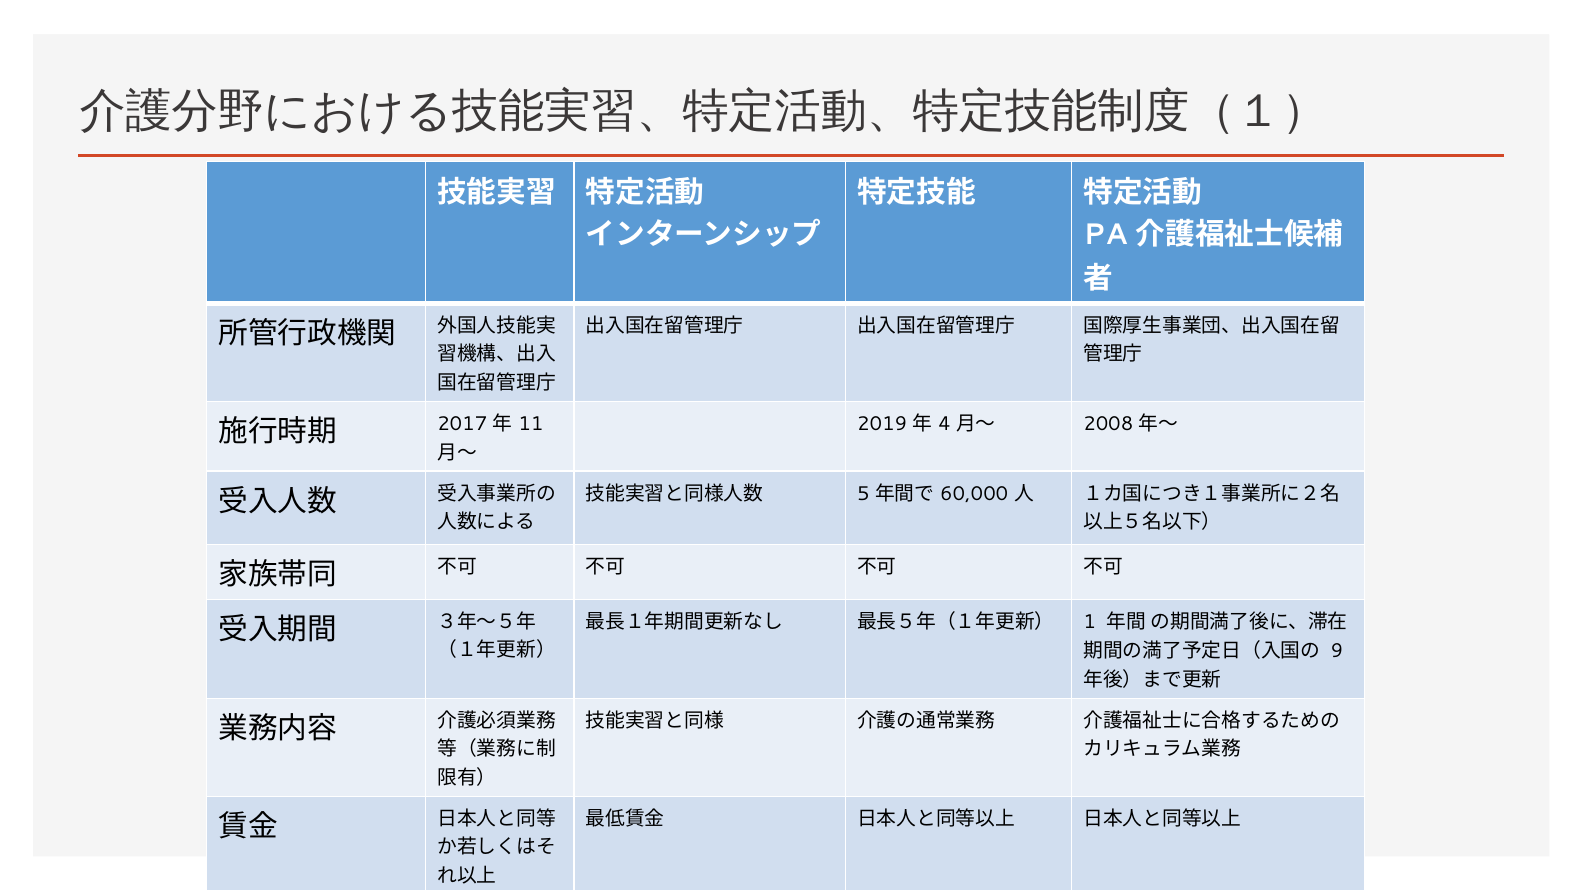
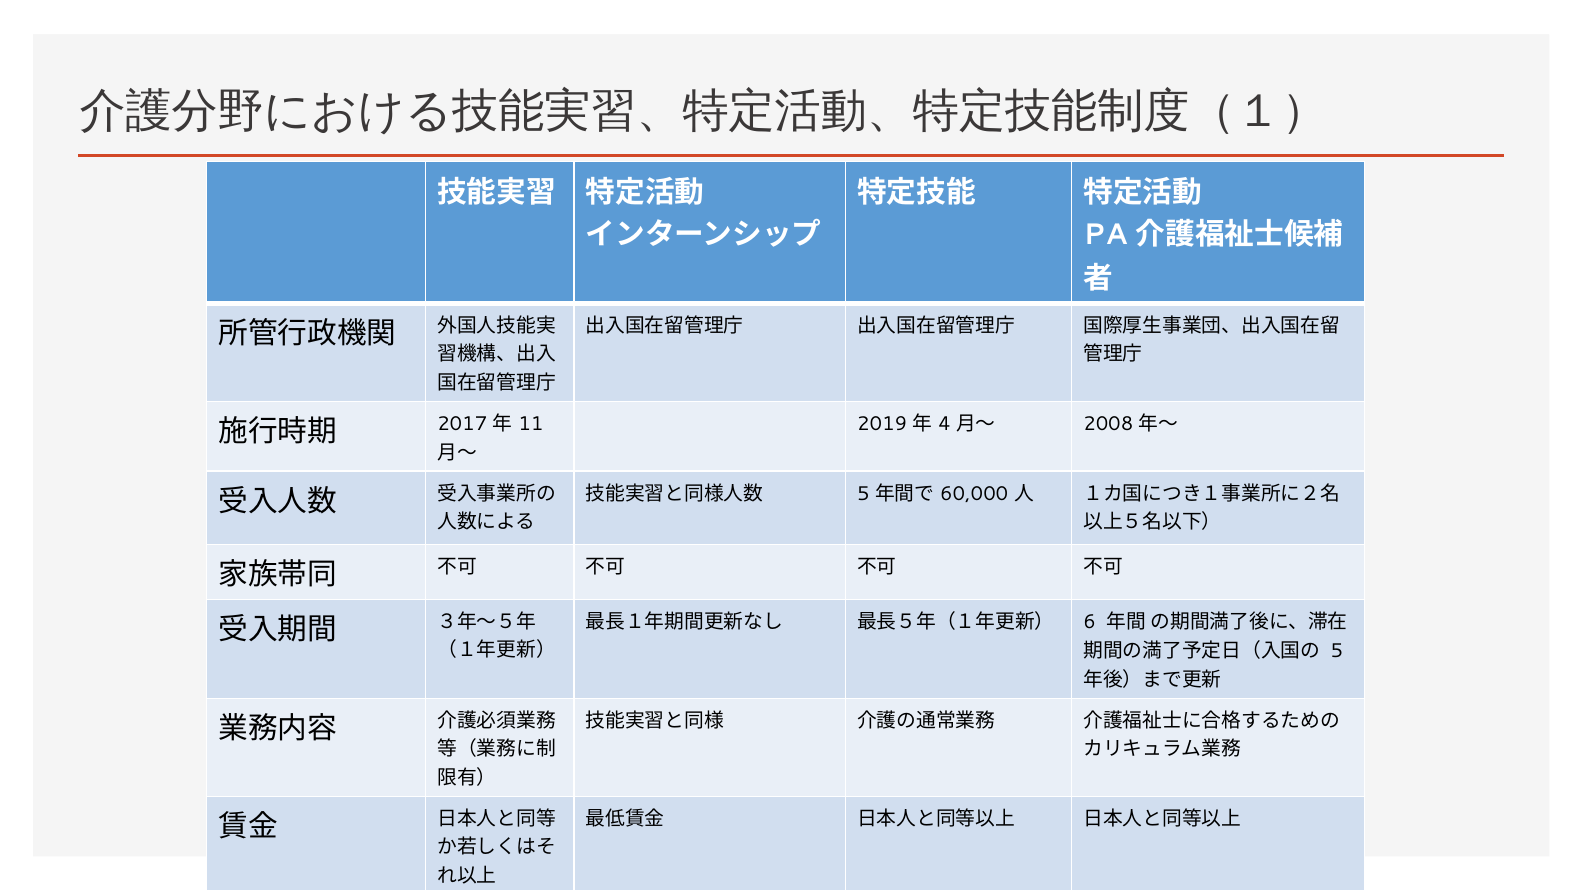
1: 1 -> 6 (1090, 622)
9: 9 -> 5 (1337, 651)
